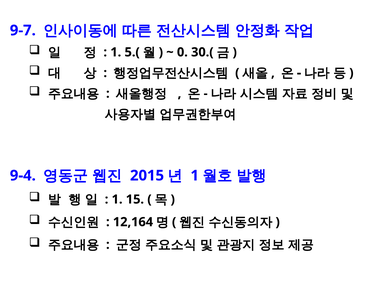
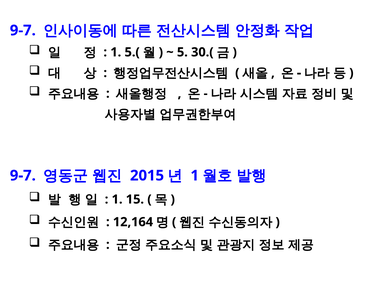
0: 0 -> 5 (182, 52)
9-4: 9-4 -> 9-7 (23, 176)
